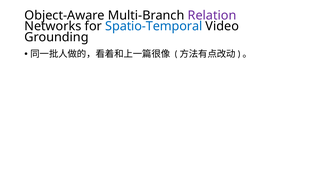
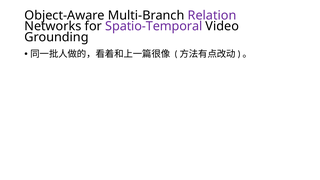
Spatio-Temporal colour: blue -> purple (154, 26)
